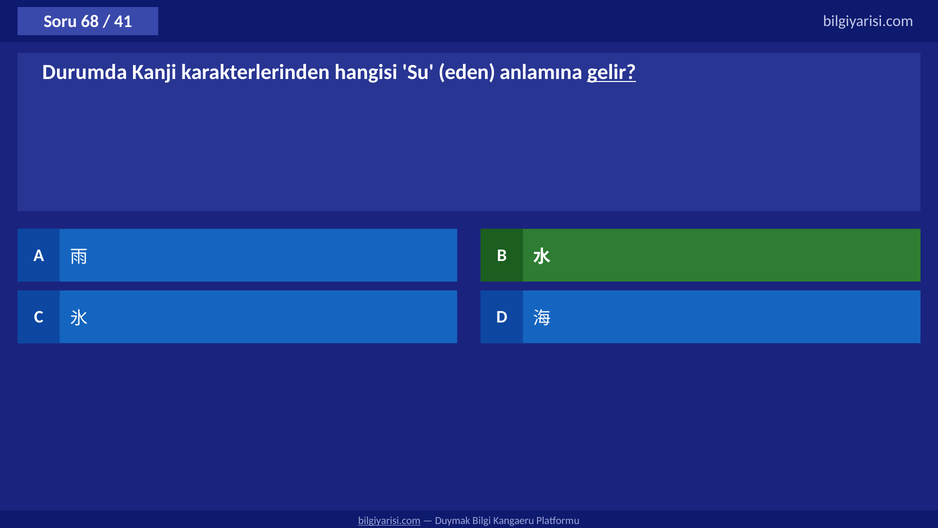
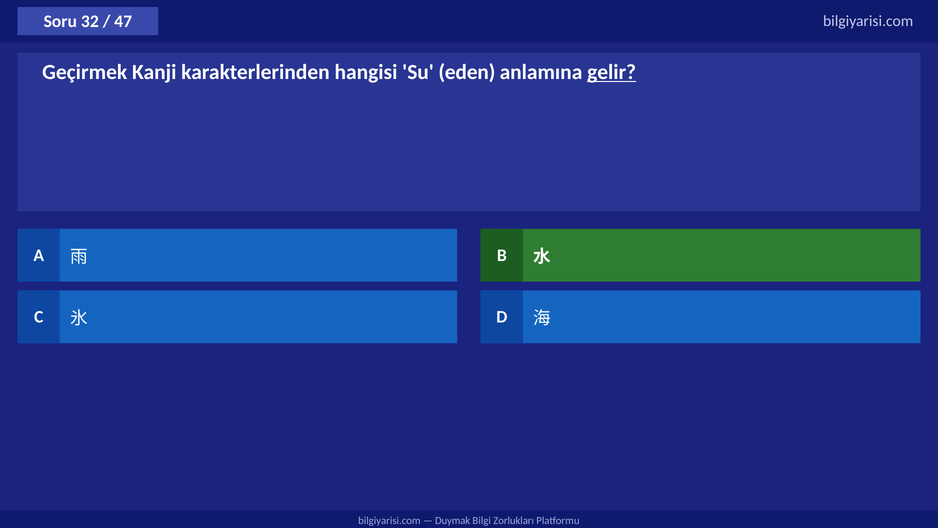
68: 68 -> 32 (90, 21)
41: 41 -> 47 (123, 21)
Durumda: Durumda -> Geçirmek (85, 72)
bilgiyarisi.com underline: present -> none (389, 520)
Kangaeru: Kangaeru -> Zorlukları (514, 520)
